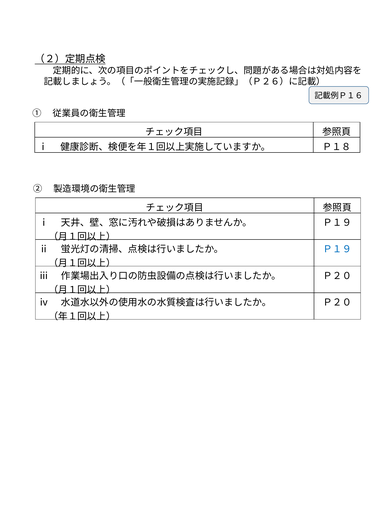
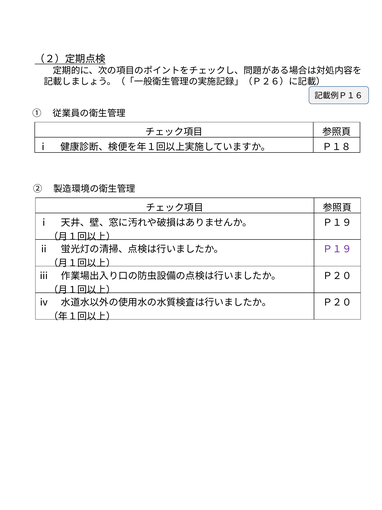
Ｐ１９ colour: blue -> purple (337, 249)
